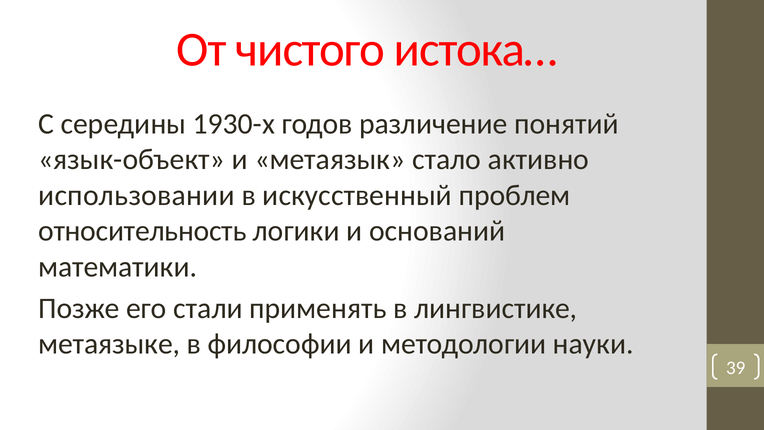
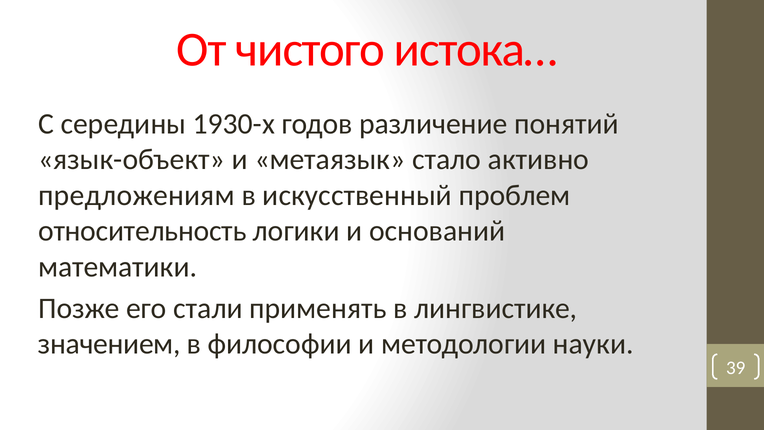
использовании: использовании -> предложениям (136, 195)
метаязыке: метаязыке -> значением (109, 344)
